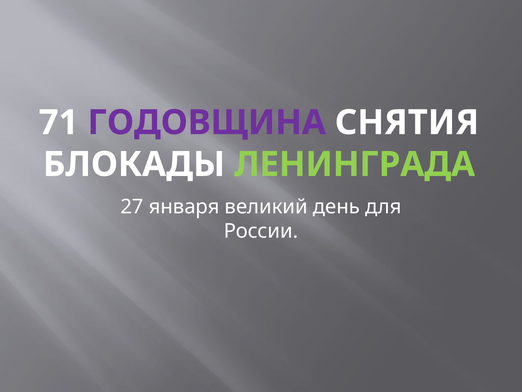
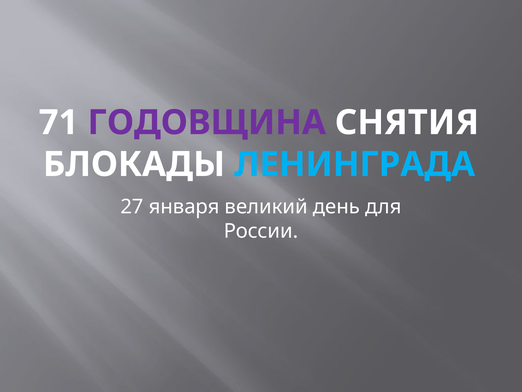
ЛЕНИНГРАДА colour: light green -> light blue (355, 164)
